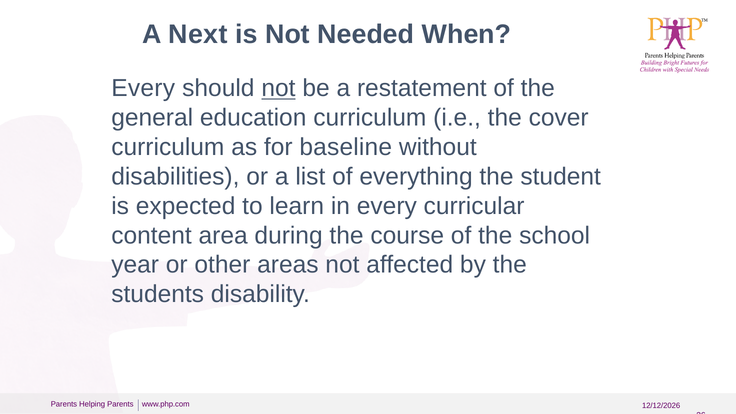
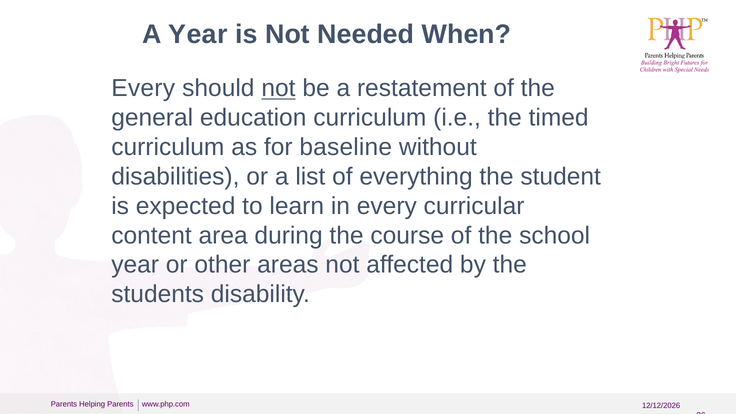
A Next: Next -> Year (198, 34)
cover: cover -> timed (559, 118)
